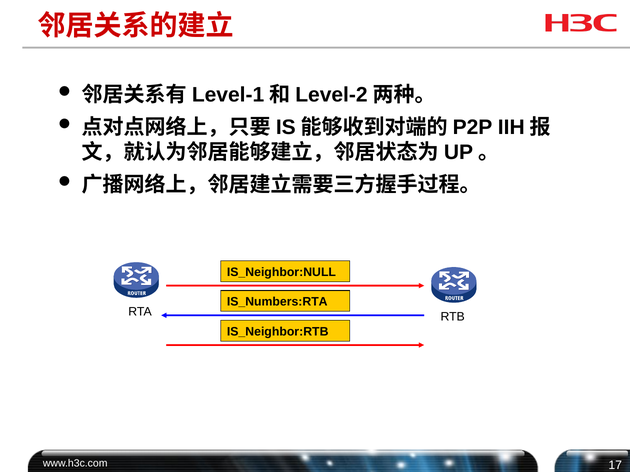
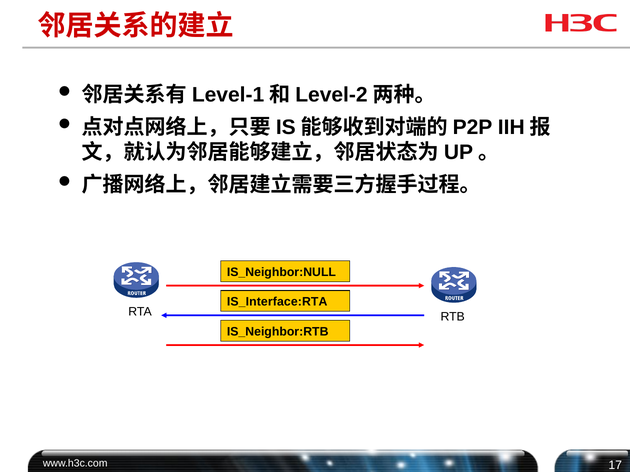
IS_Numbers:RTA: IS_Numbers:RTA -> IS_Interface:RTA (277, 302)
